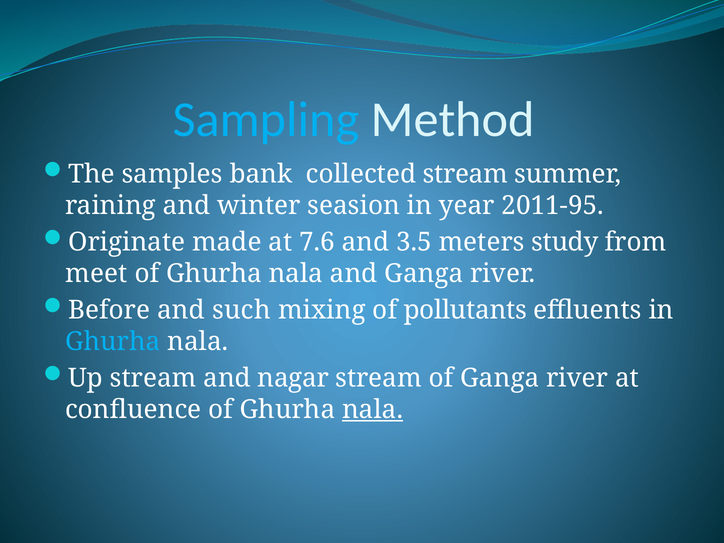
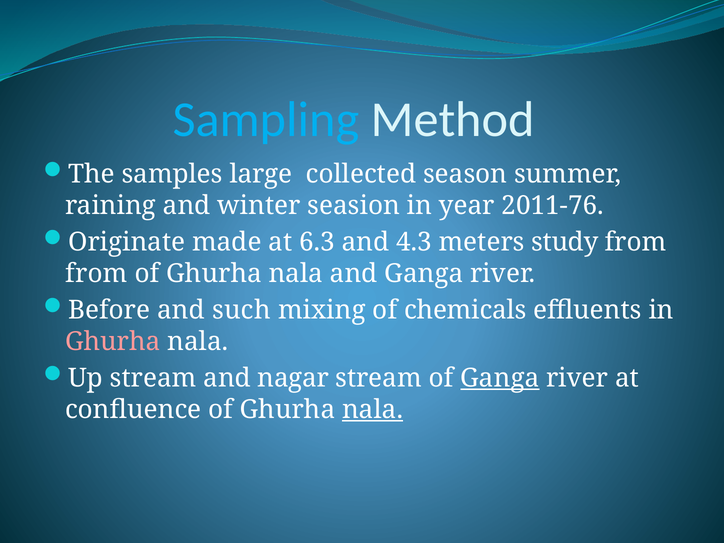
bank: bank -> large (261, 174)
collected stream: stream -> season (465, 174)
2011-95: 2011-95 -> 2011-76 (553, 206)
7.6: 7.6 -> 6.3 (317, 242)
3.5: 3.5 -> 4.3 (414, 242)
meet: meet -> from (96, 274)
pollutants: pollutants -> chemicals (465, 310)
Ghurha colour: light blue -> pink (113, 342)
Ganga underline: none -> present (500, 378)
